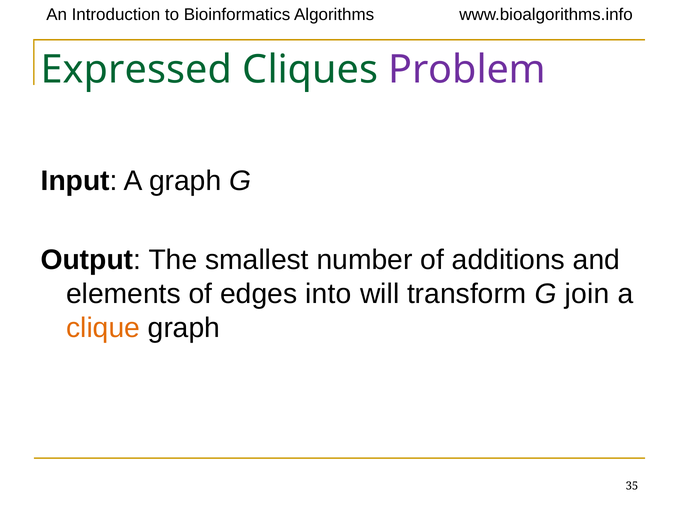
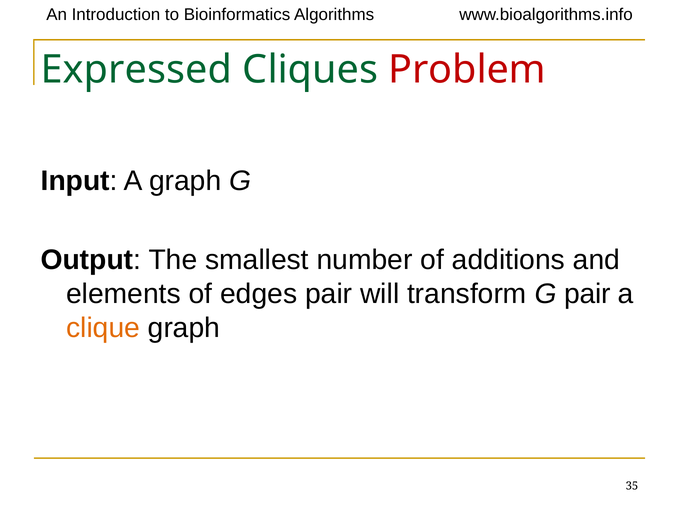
Problem colour: purple -> red (467, 70)
edges into: into -> pair (329, 294)
G join: join -> pair (587, 294)
